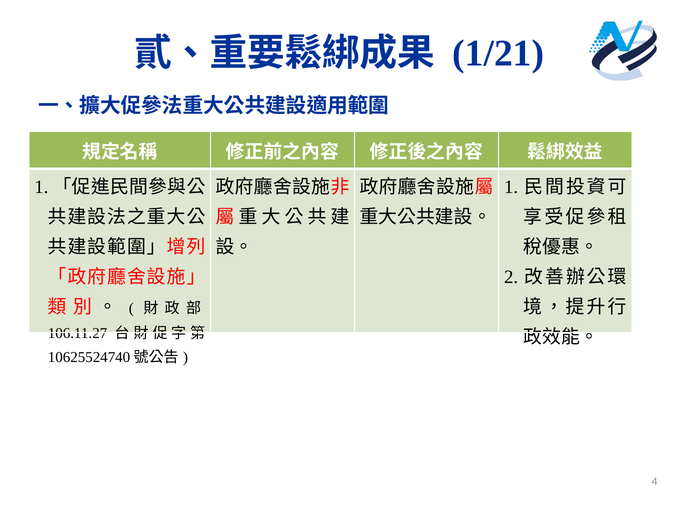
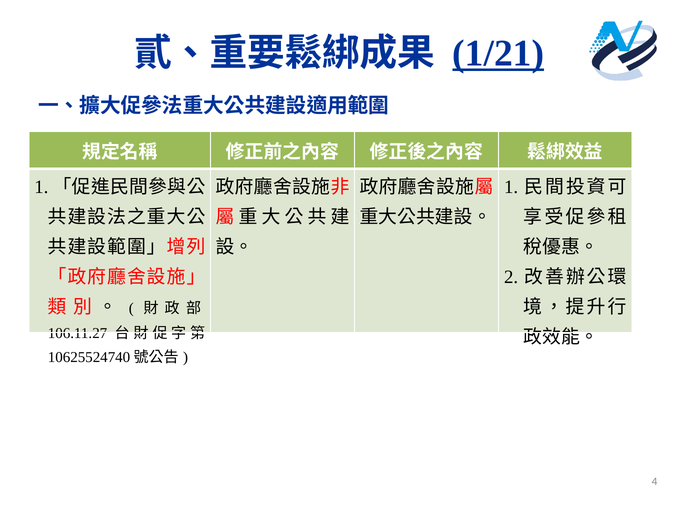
1/21 underline: none -> present (498, 54)
